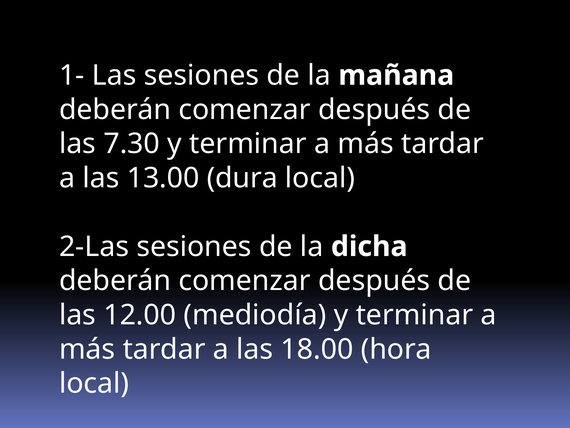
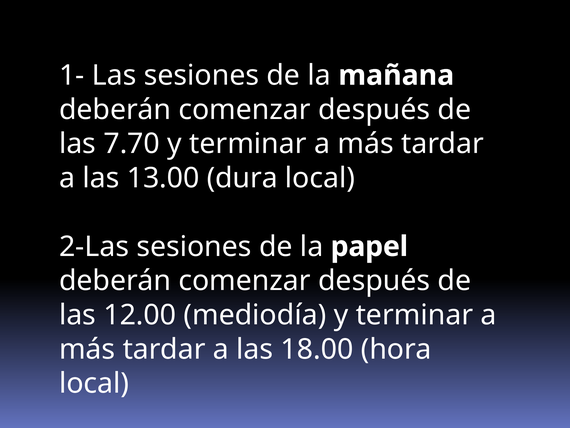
7.30: 7.30 -> 7.70 (132, 144)
dicha: dicha -> papel (369, 246)
